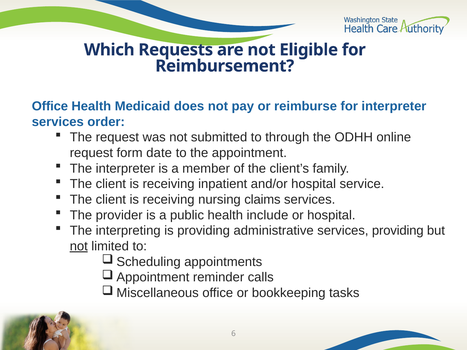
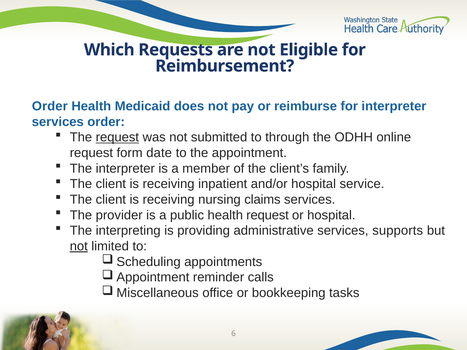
Office: Office -> Order (50, 106)
request underline: none -> present (117, 137)
health include: include -> request (268, 215)
services providing: providing -> supports (398, 231)
